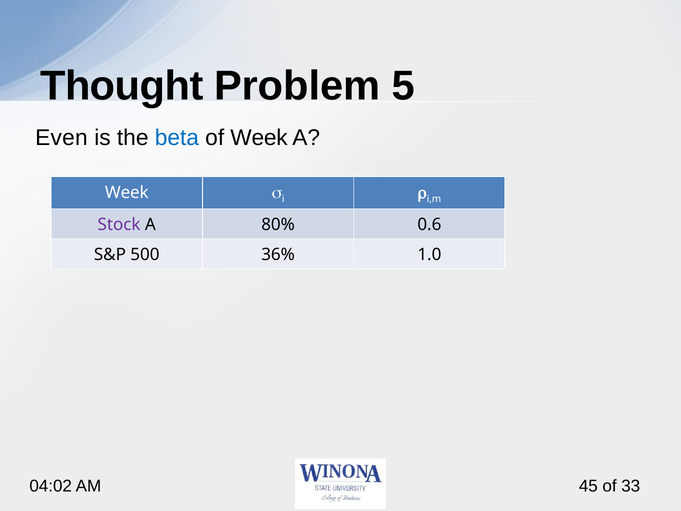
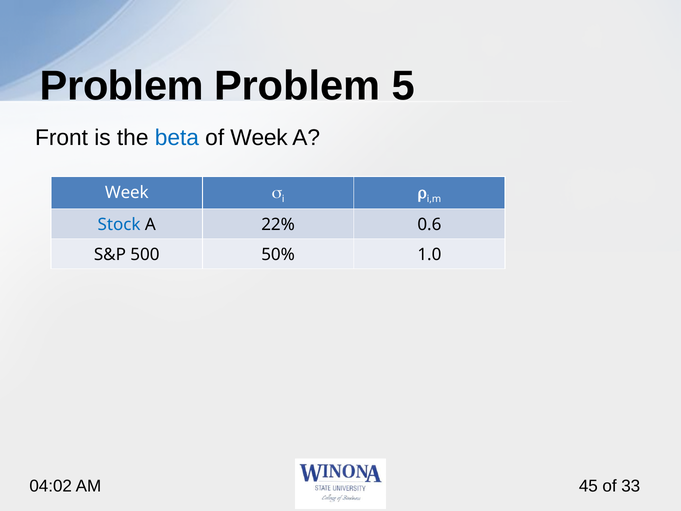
Thought: Thought -> Problem (122, 86)
Even: Even -> Front (62, 138)
Stock colour: purple -> blue (119, 225)
80%: 80% -> 22% (278, 225)
36%: 36% -> 50% (278, 255)
